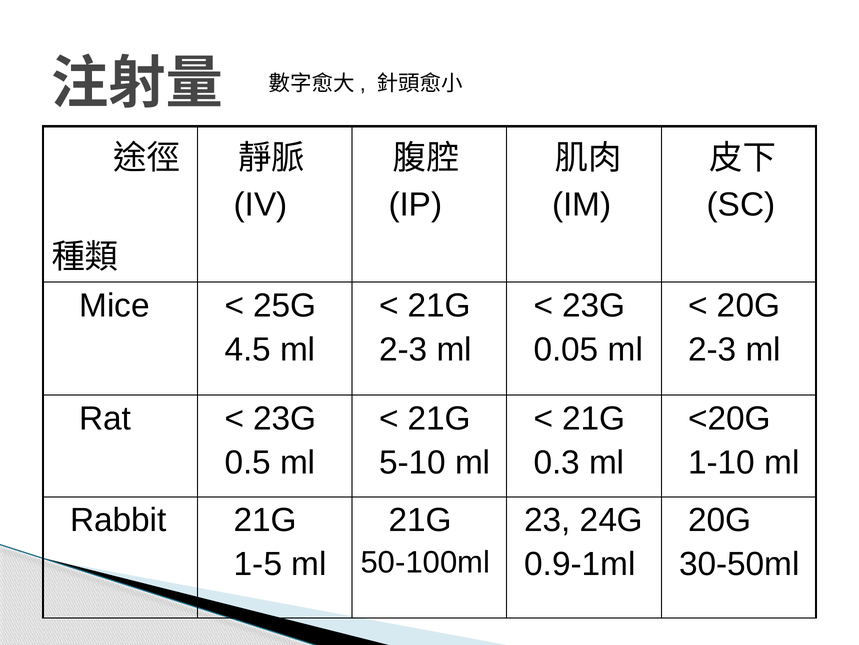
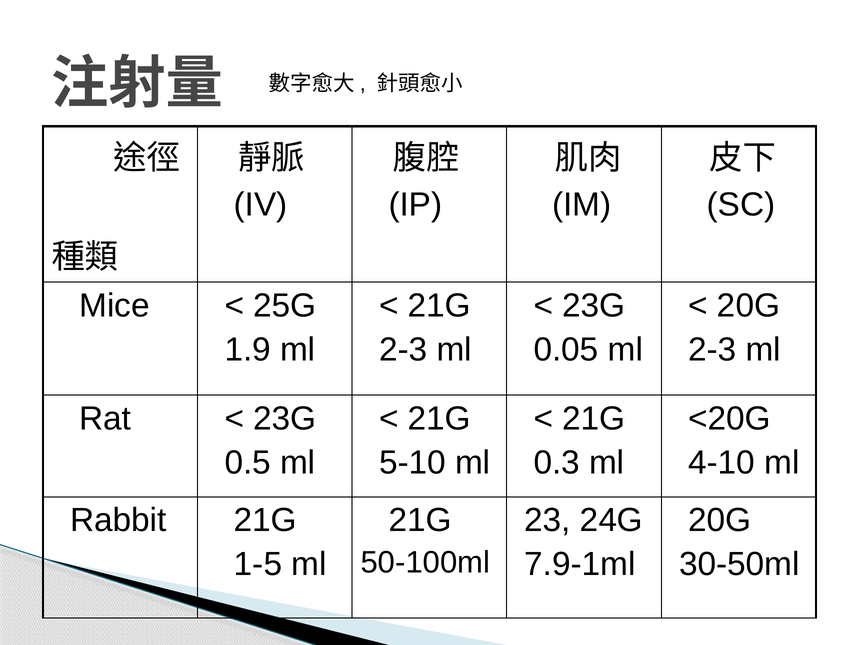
4.5: 4.5 -> 1.9 (248, 349)
1-10: 1-10 -> 4-10 (722, 462)
0.9-1ml: 0.9-1ml -> 7.9-1ml (580, 564)
